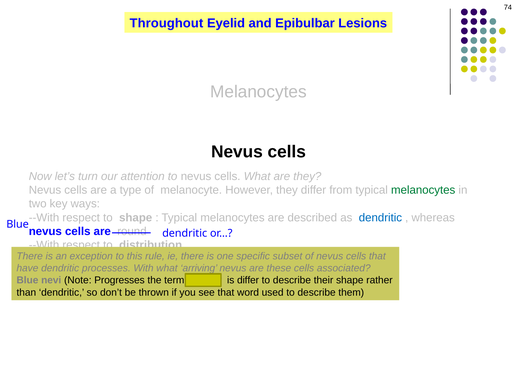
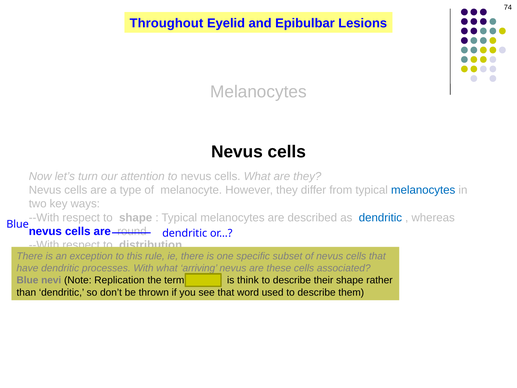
melanocytes colour: green -> blue (423, 190)
Progresses: Progresses -> Replication (119, 280)
is differ: differ -> think (248, 280)
